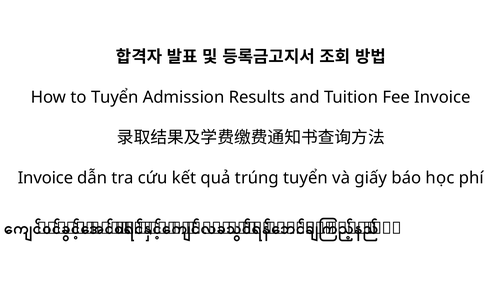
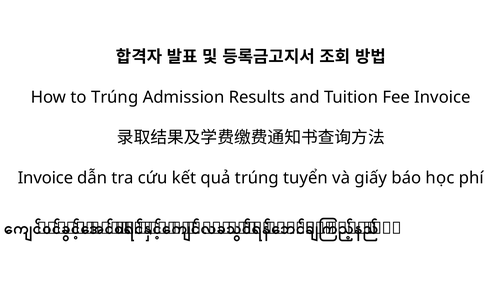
to Tuyển: Tuyển -> Trúng (115, 97)
